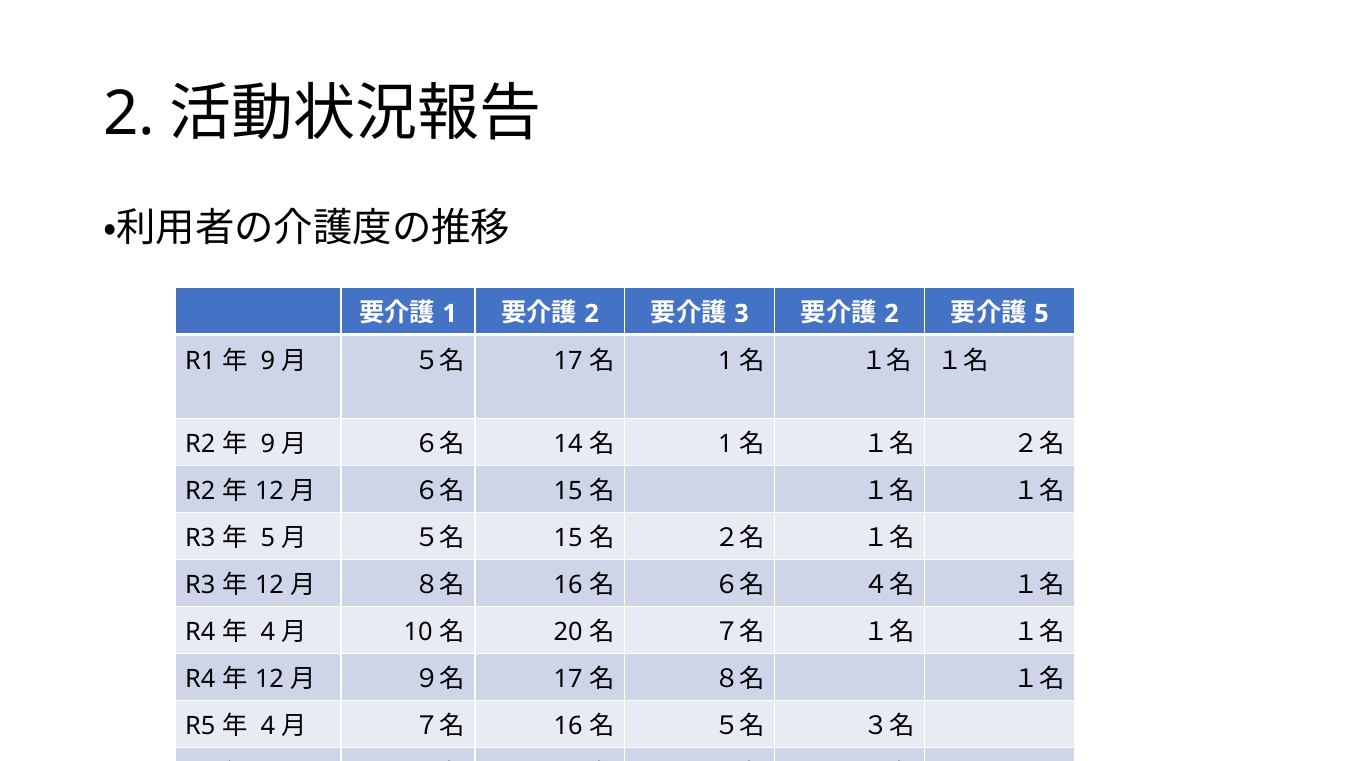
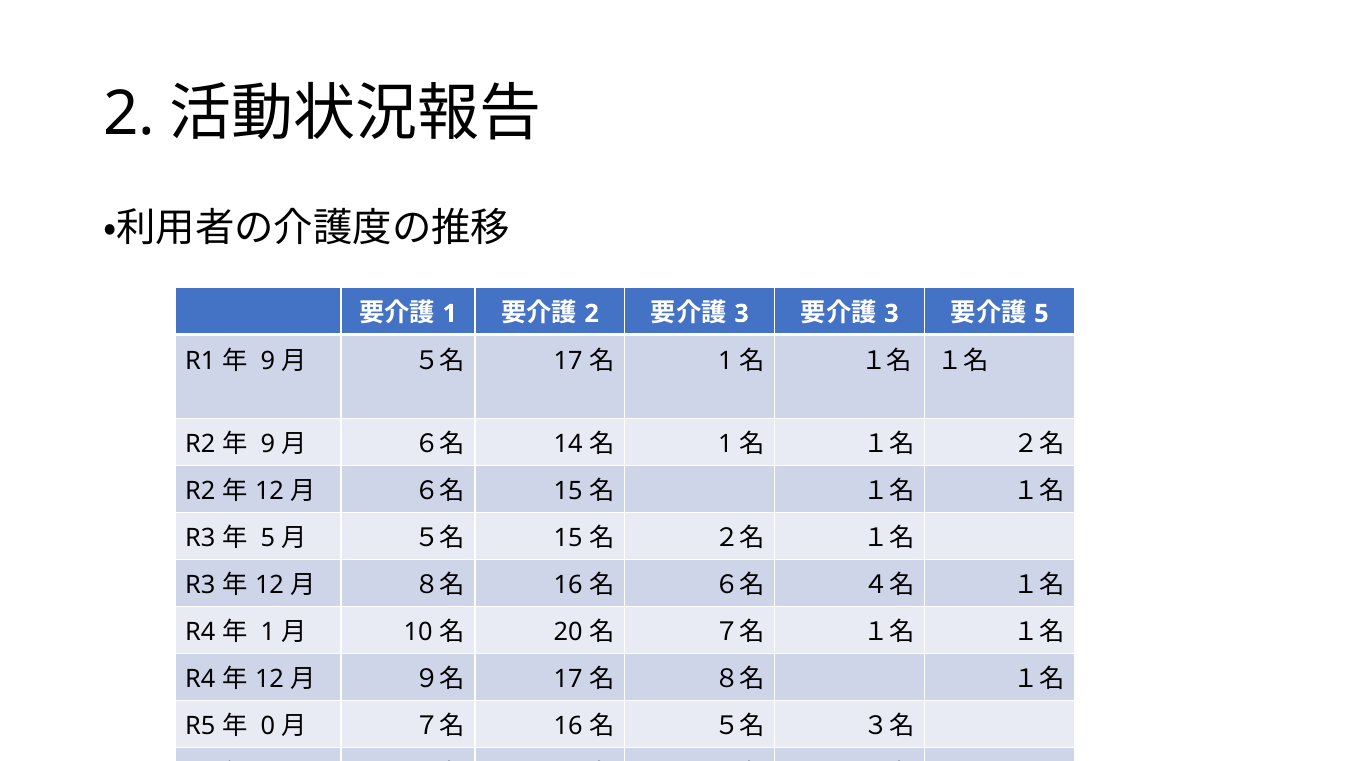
2: 2 -> 3 (892, 313)
4: 4 -> 1 (268, 632)
4: 4 -> 0 (268, 726)
